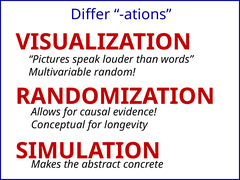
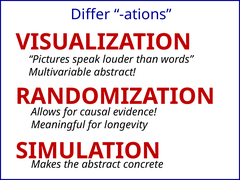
Multivariable random: random -> abstract (115, 72)
Conceptual: Conceptual -> Meaningful (58, 125)
